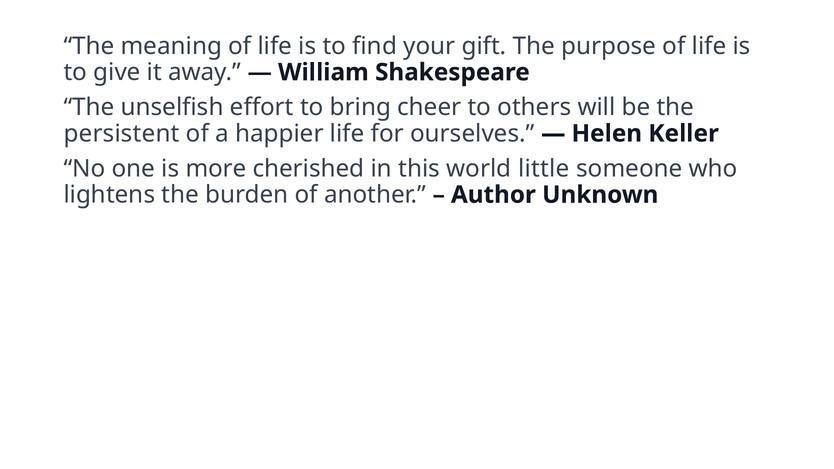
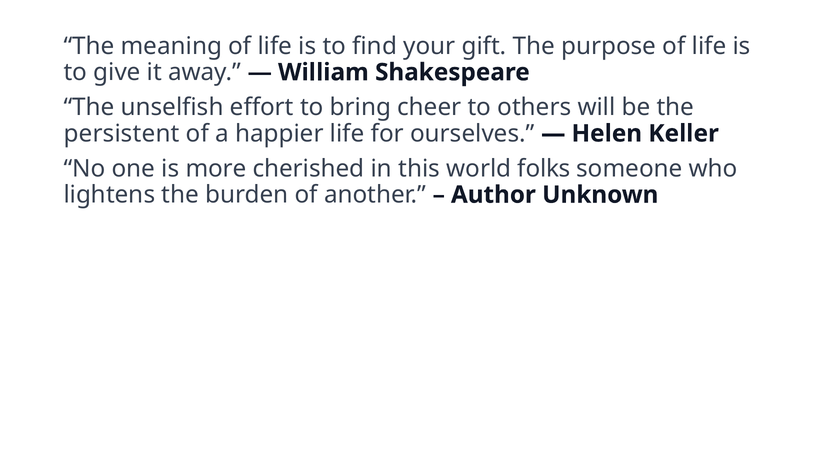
little: little -> folks (544, 169)
